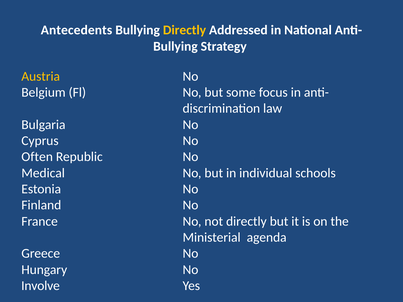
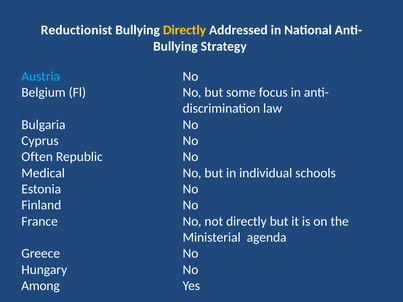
Antecedents: Antecedents -> Reductionist (77, 30)
Austria colour: yellow -> light blue (41, 76)
Involve: Involve -> Among (41, 286)
